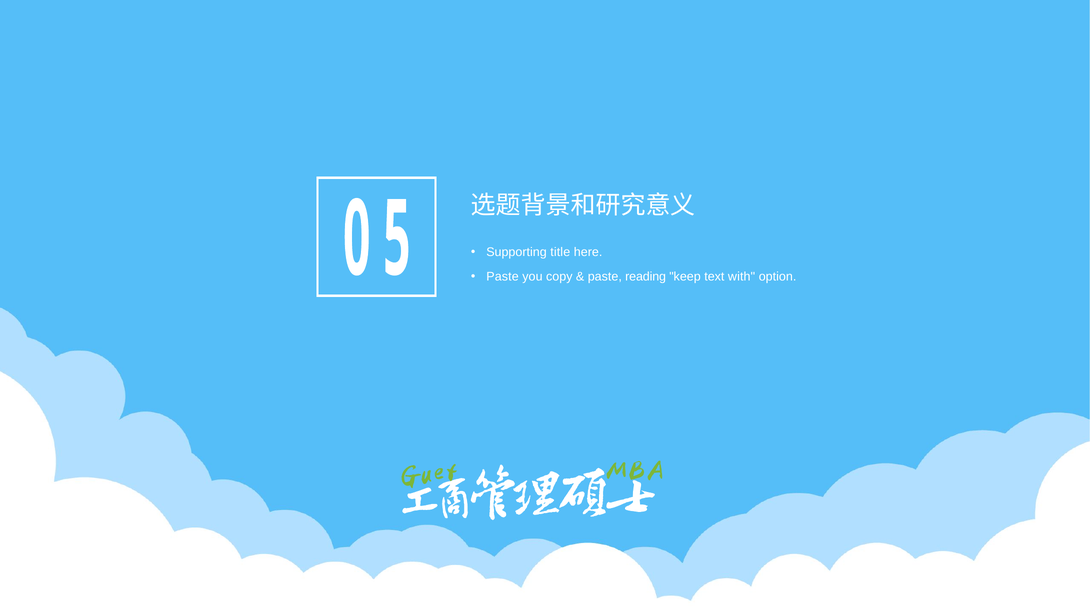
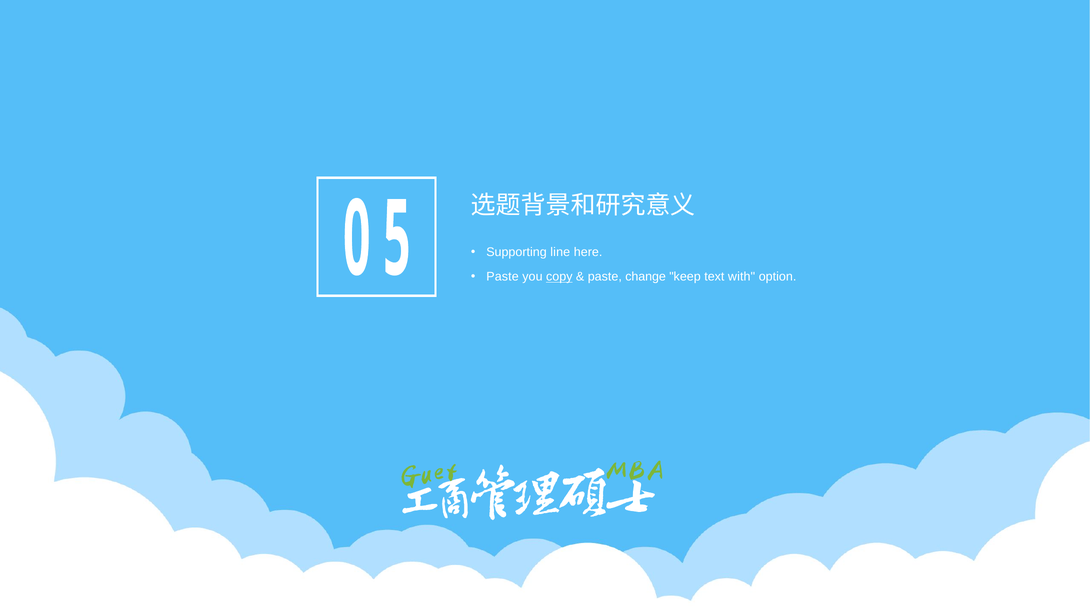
title: title -> line (560, 252)
copy underline: none -> present (559, 277)
reading: reading -> change (646, 277)
